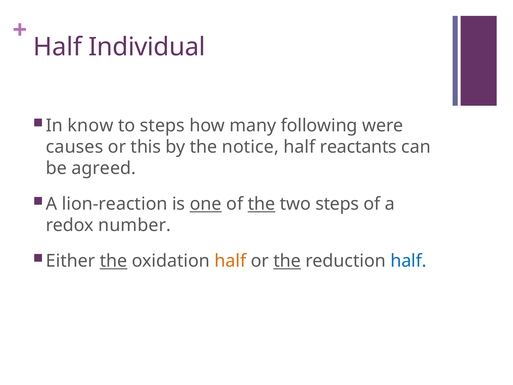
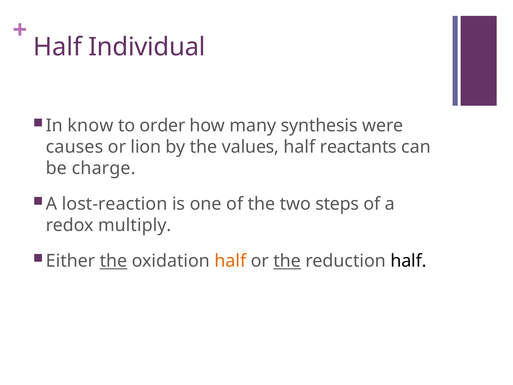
to steps: steps -> order (163, 126)
following: following -> synthesis (319, 126)
this: this -> lion (146, 147)
notice: notice -> values (251, 147)
agreed: agreed -> charge (104, 168)
lion-reaction: lion-reaction -> lost-reaction (115, 204)
one underline: present -> none (206, 204)
the underline: present -> none (261, 204)
number: number -> multiply (135, 225)
half colour: blue -> black (408, 261)
